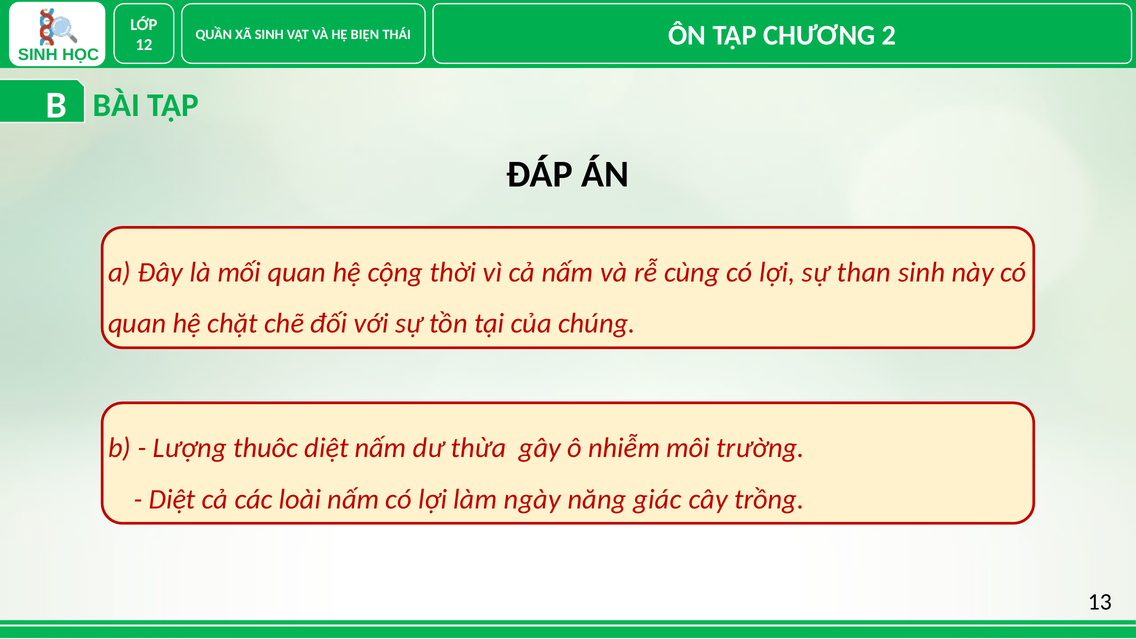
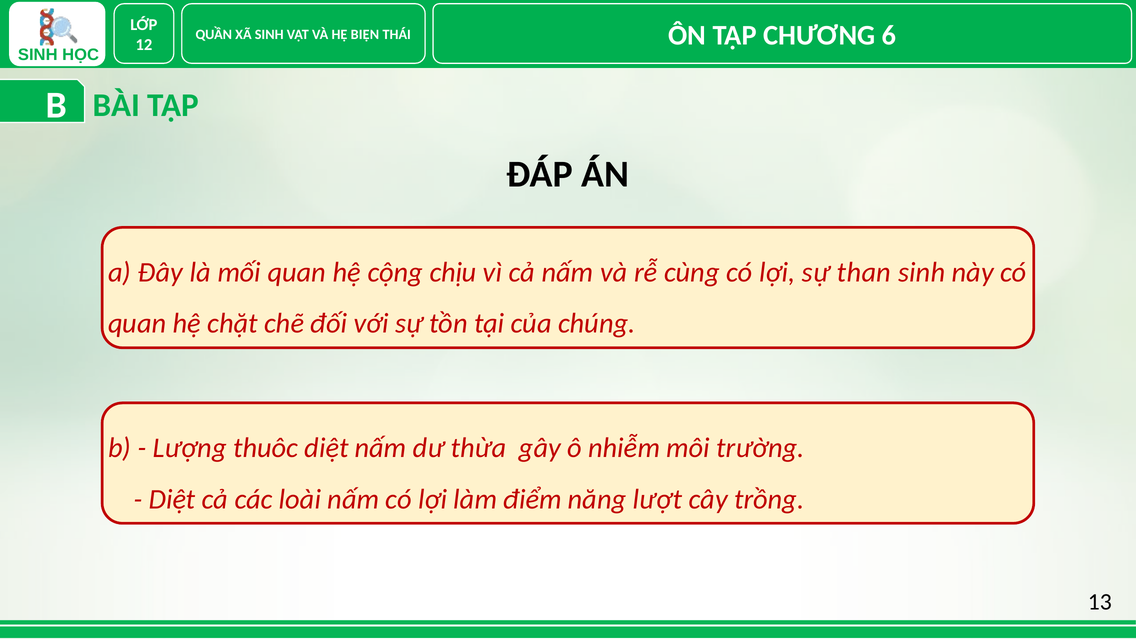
2: 2 -> 6 (889, 35)
thời: thời -> chịu (453, 272)
ngày: ngày -> điểm (533, 499)
giác: giác -> lượt (657, 499)
